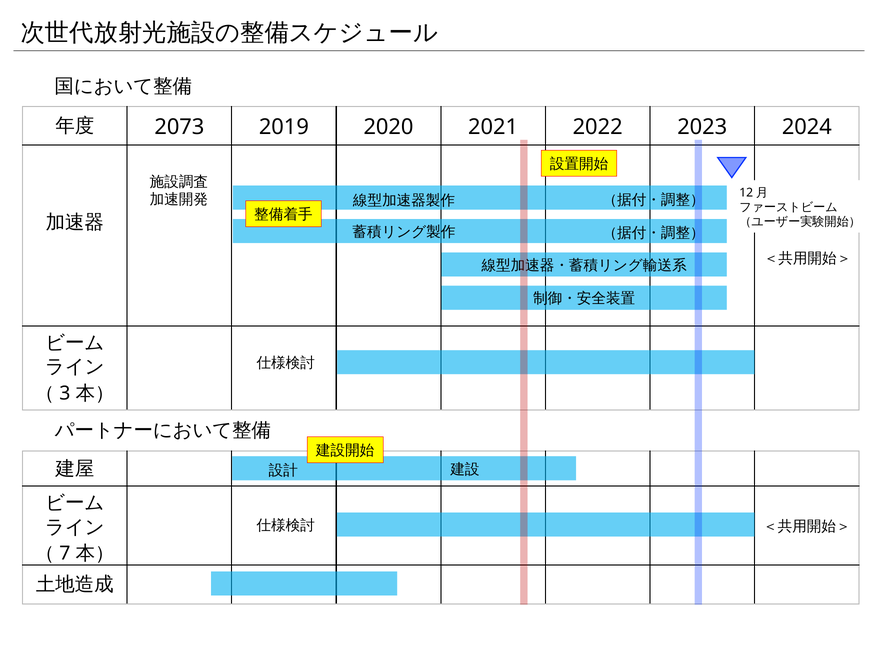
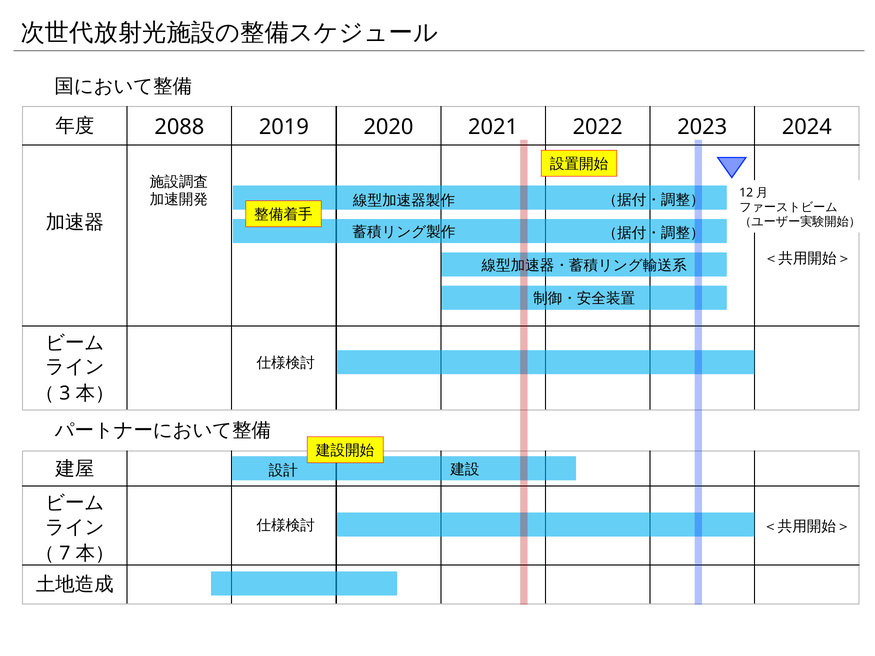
2073: 2073 -> 2088 (179, 127)
